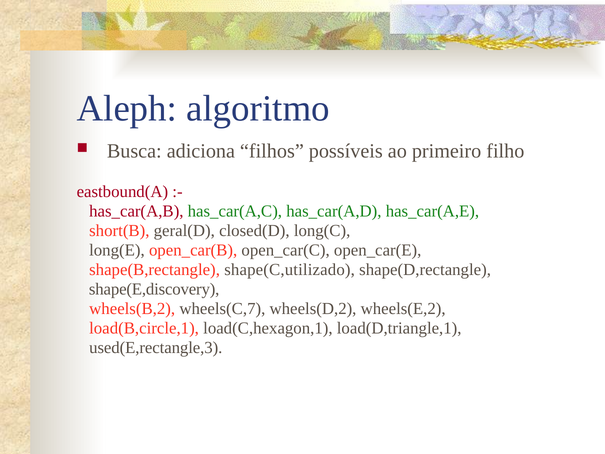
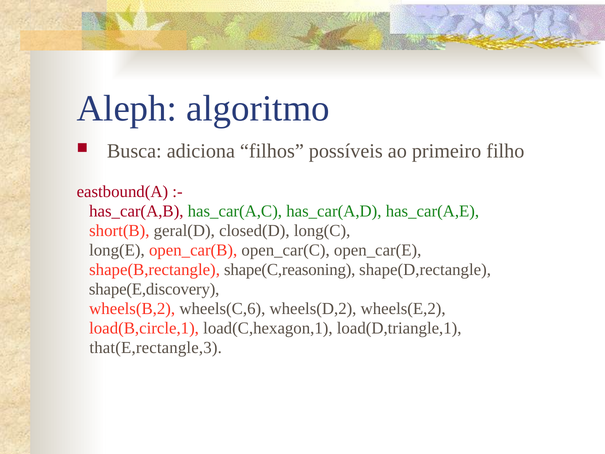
shape(C,utilizado: shape(C,utilizado -> shape(C,reasoning (290, 270)
wheels(C,7: wheels(C,7 -> wheels(C,6 (222, 309)
used(E,rectangle,3: used(E,rectangle,3 -> that(E,rectangle,3 (156, 348)
